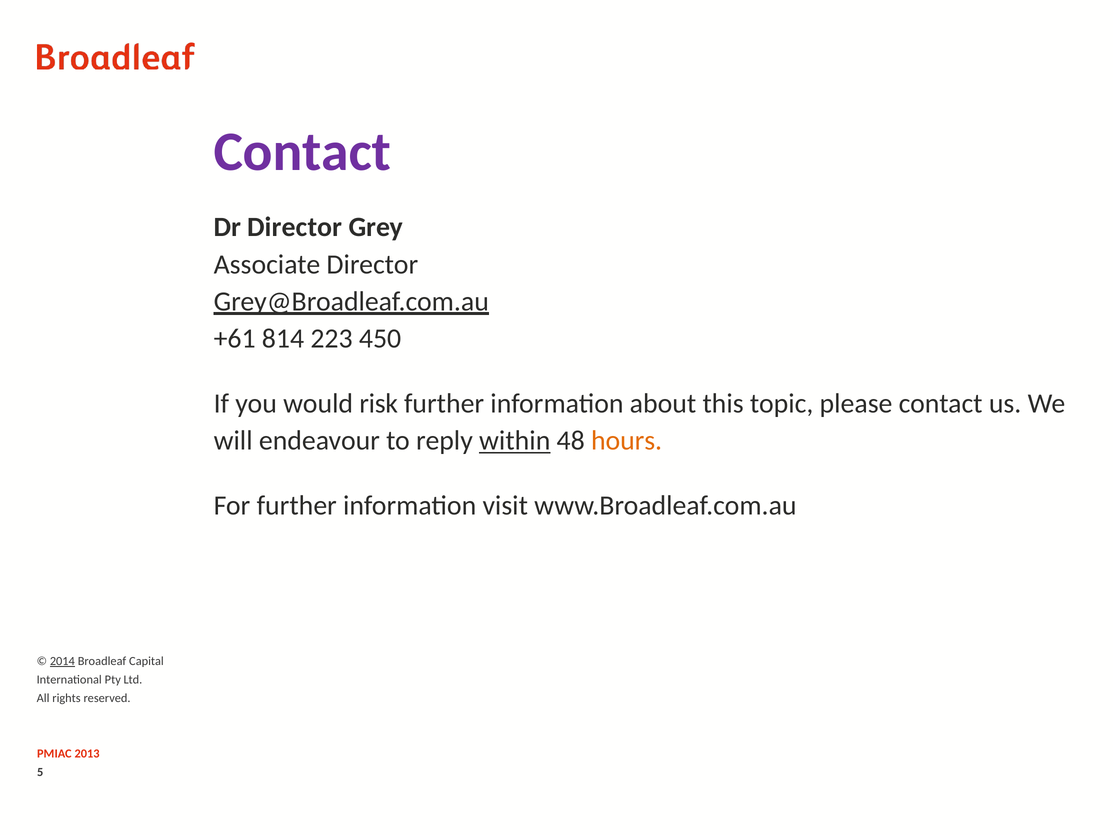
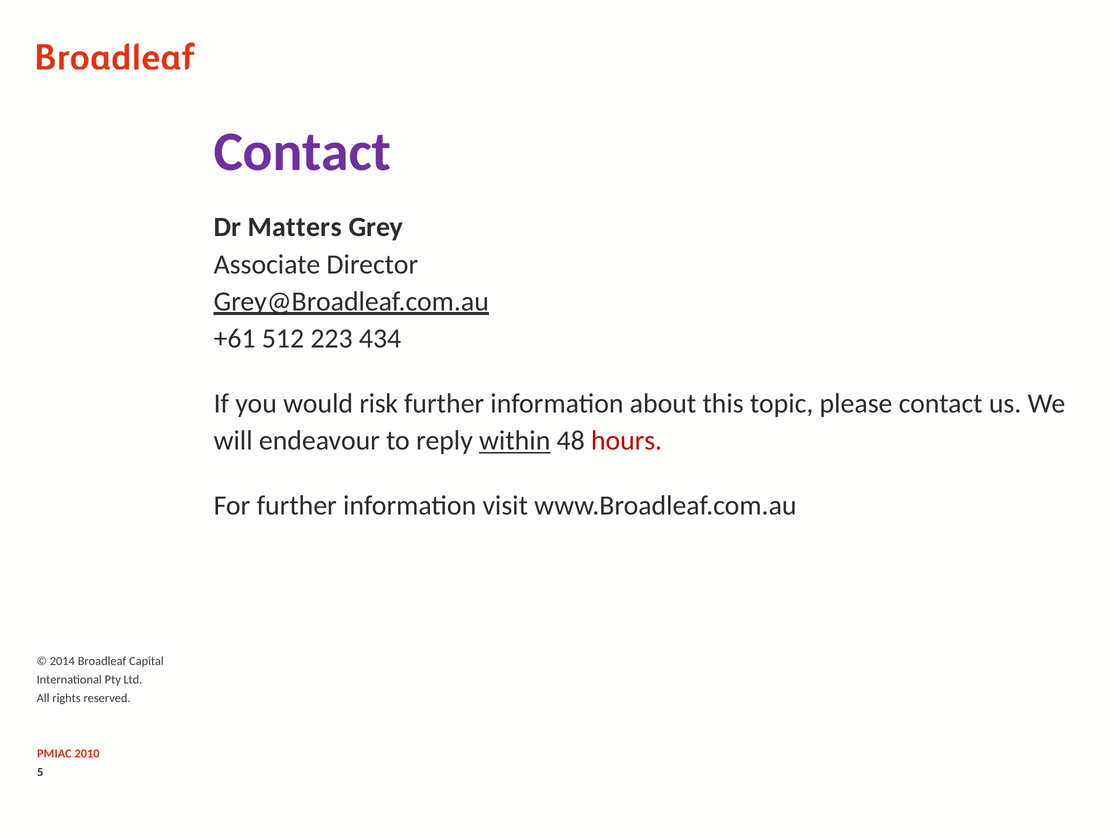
Dr Director: Director -> Matters (295, 227)
814: 814 -> 512 (283, 339)
450: 450 -> 434 (380, 339)
hours colour: orange -> red (627, 441)
2014 underline: present -> none (62, 661)
2013: 2013 -> 2010 (87, 753)
